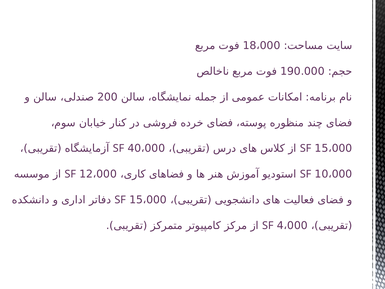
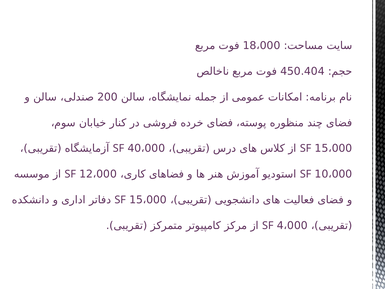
190.000: 190.000 -> 450.404 (302, 71)
